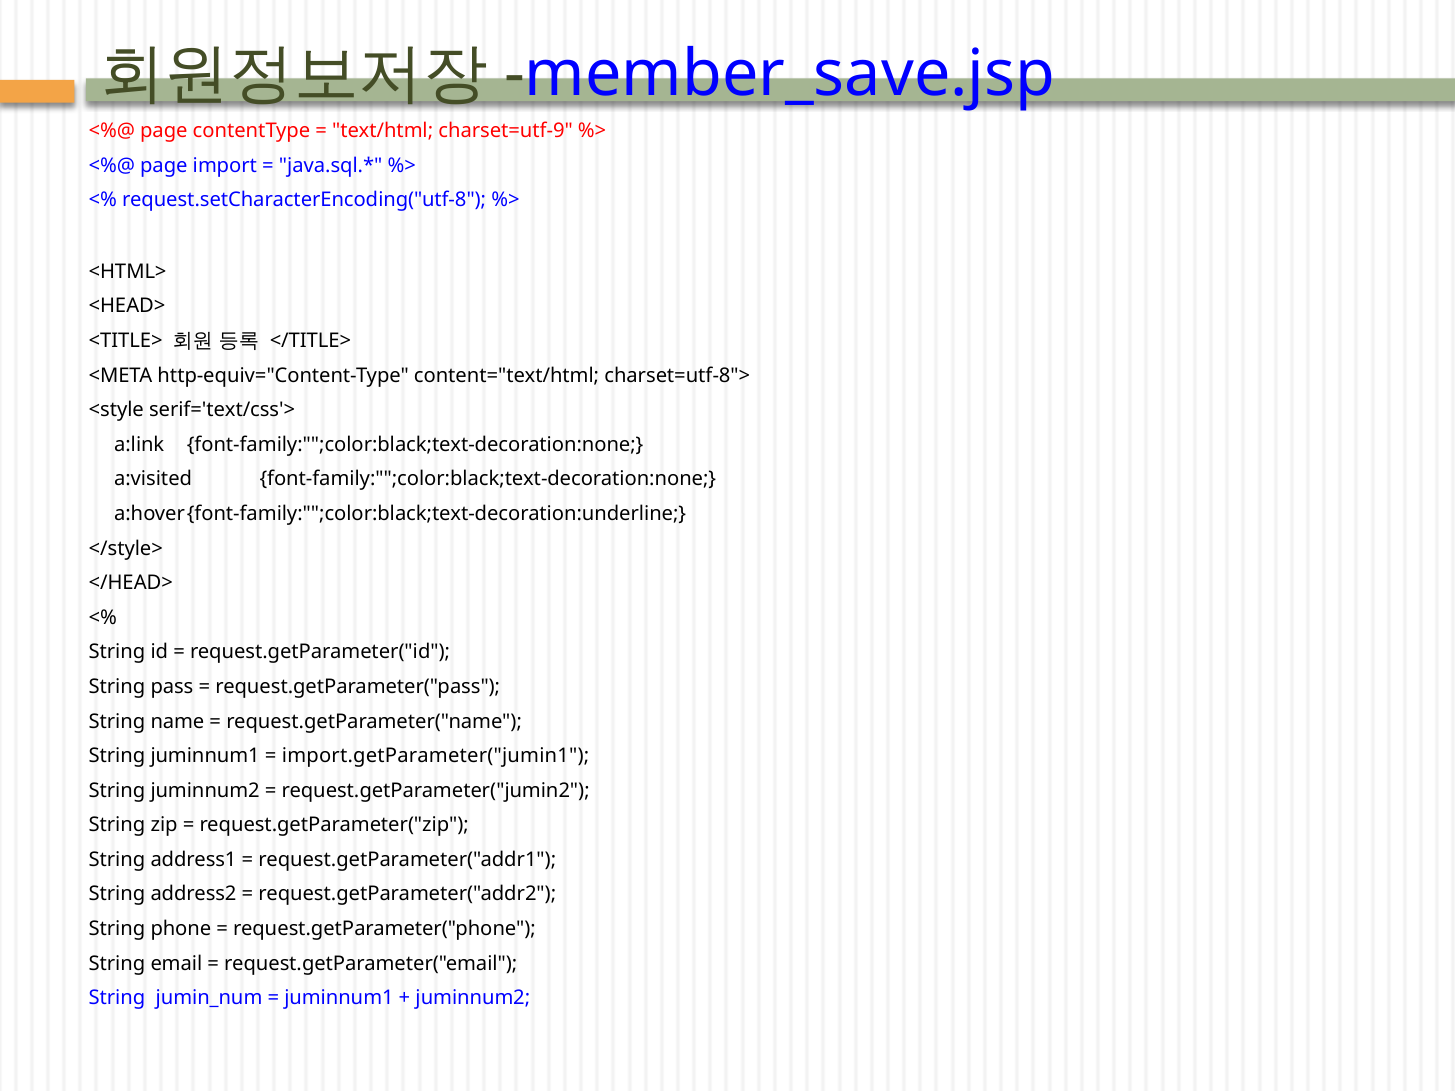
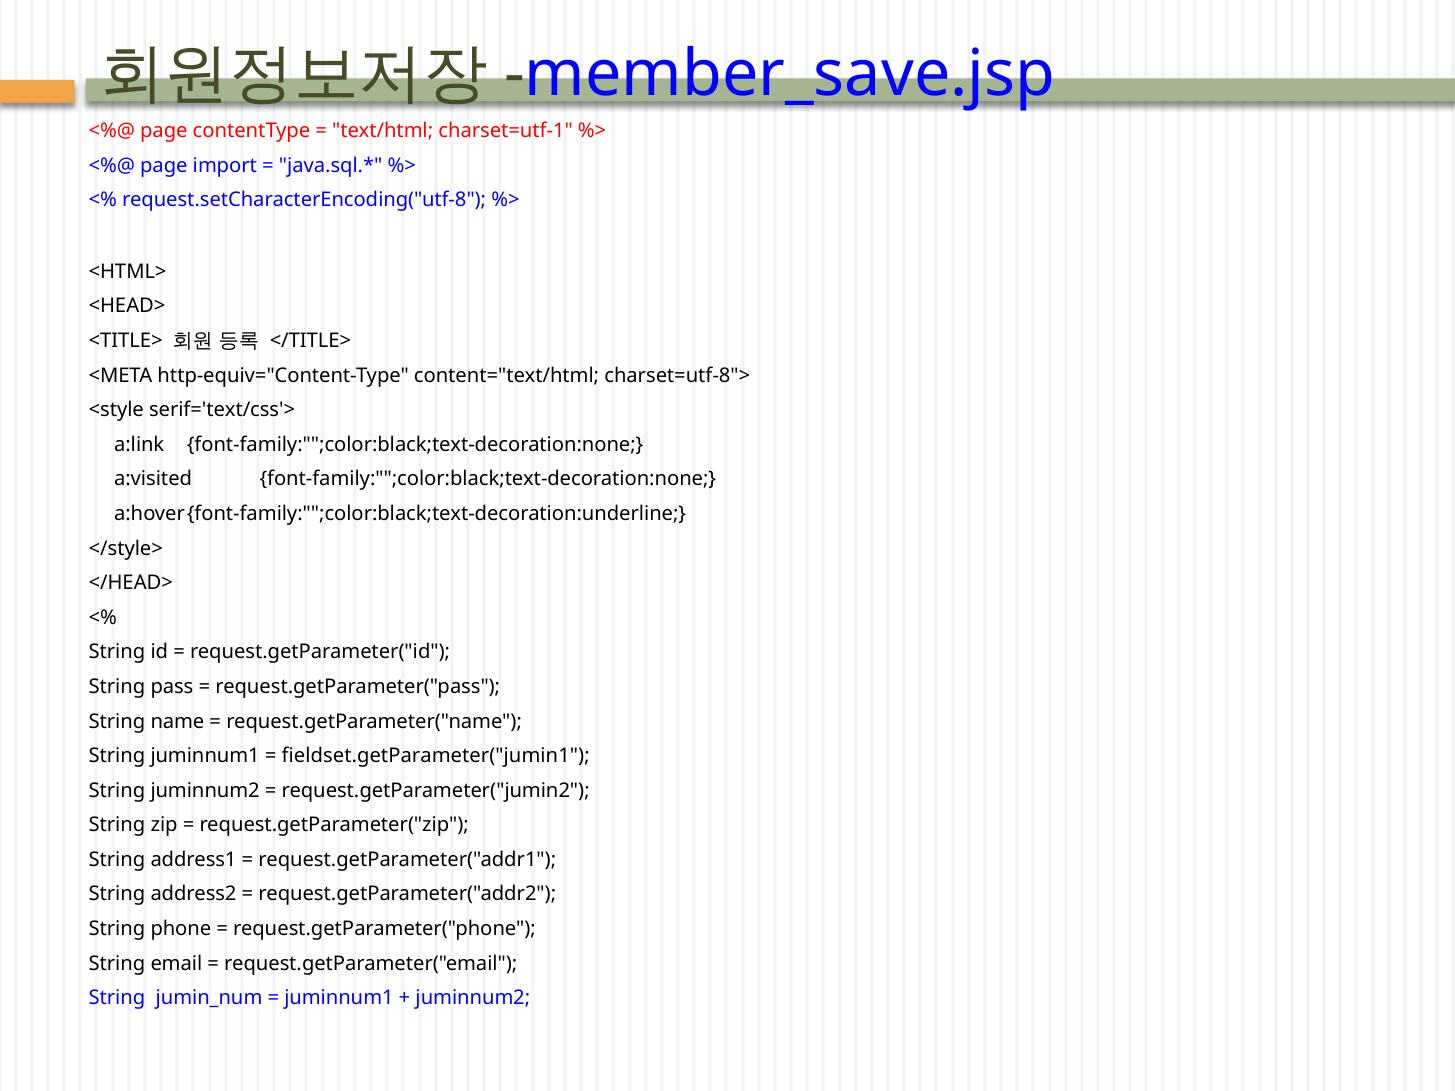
charset=utf-9: charset=utf-9 -> charset=utf-1 (506, 131)
import.getParameter("jumin1: import.getParameter("jumin1 -> fieldset.getParameter("jumin1 (436, 756)
